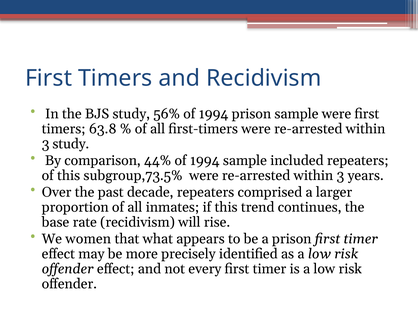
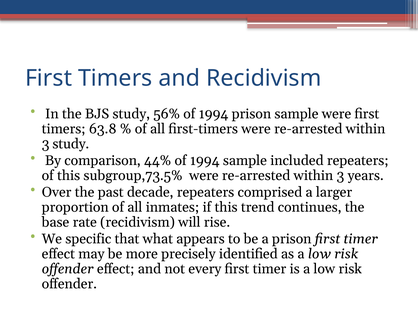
women: women -> specific (88, 239)
